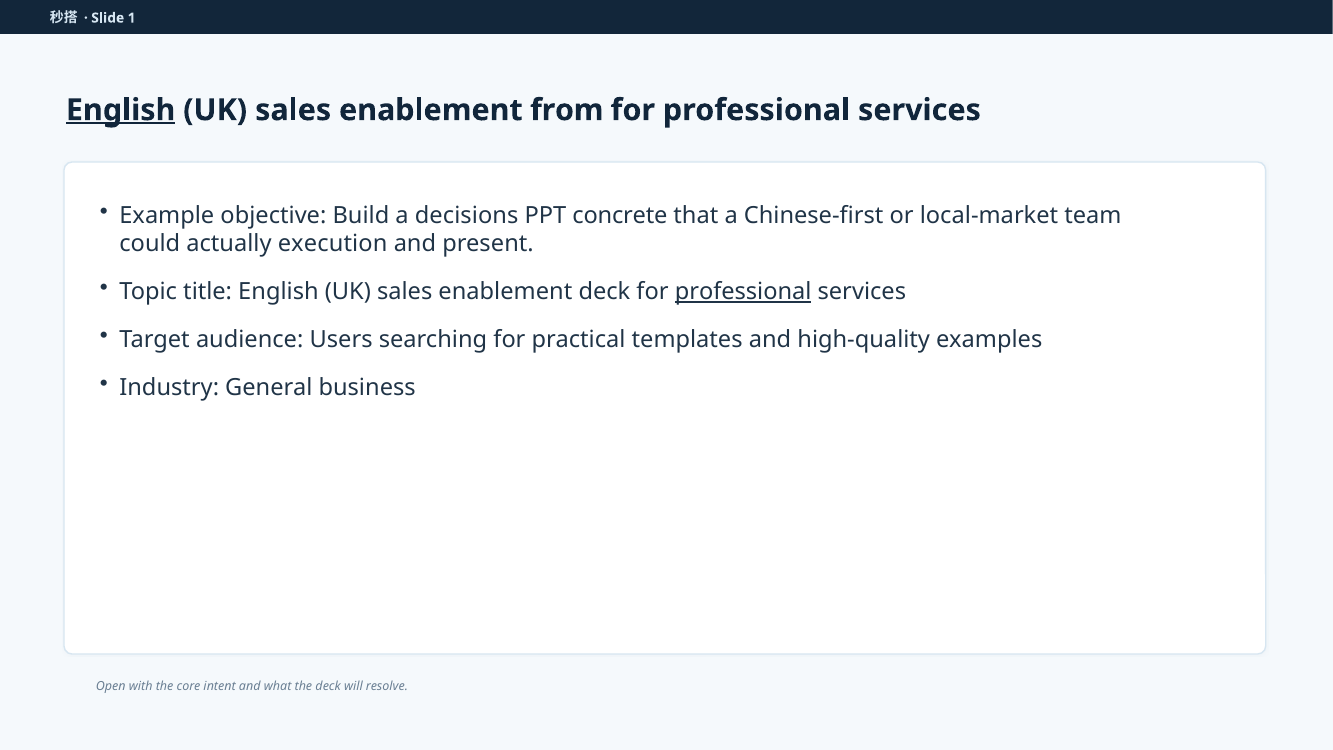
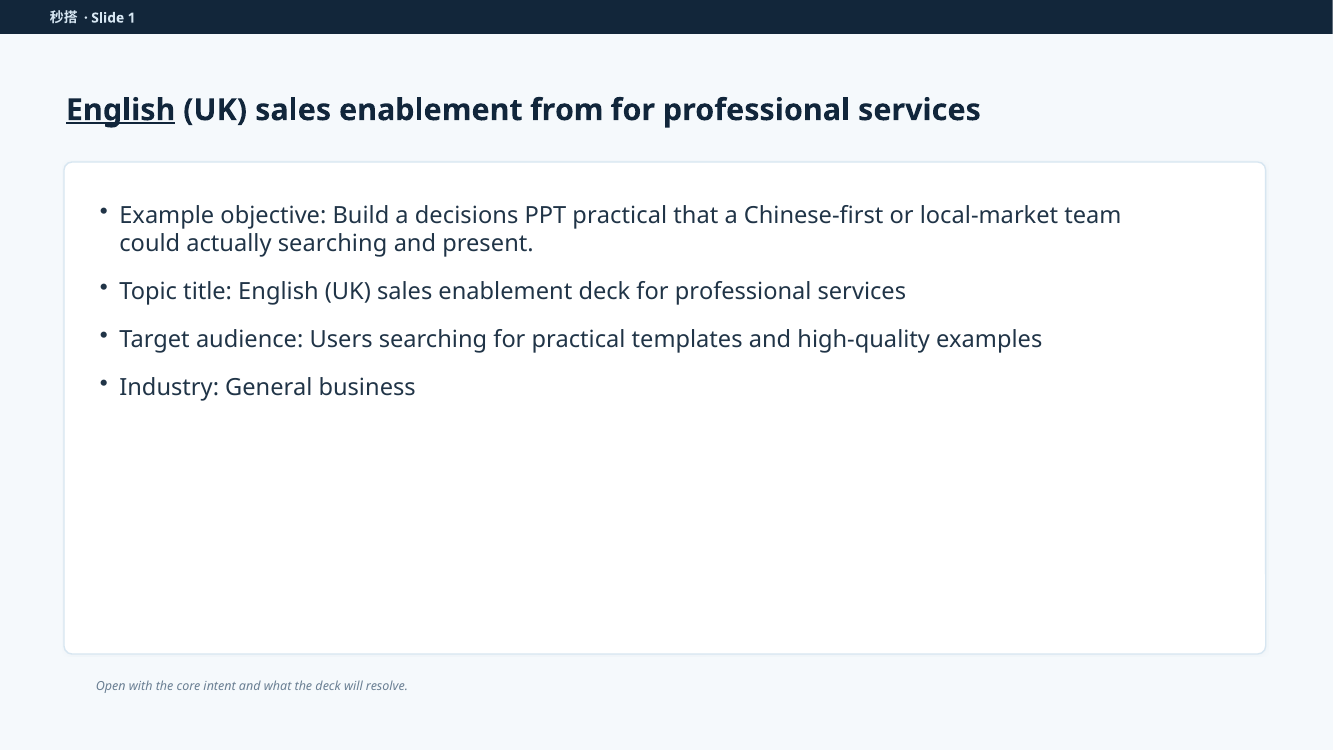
PPT concrete: concrete -> practical (620, 216)
actually execution: execution -> searching (333, 244)
professional underline: present -> none (743, 292)
